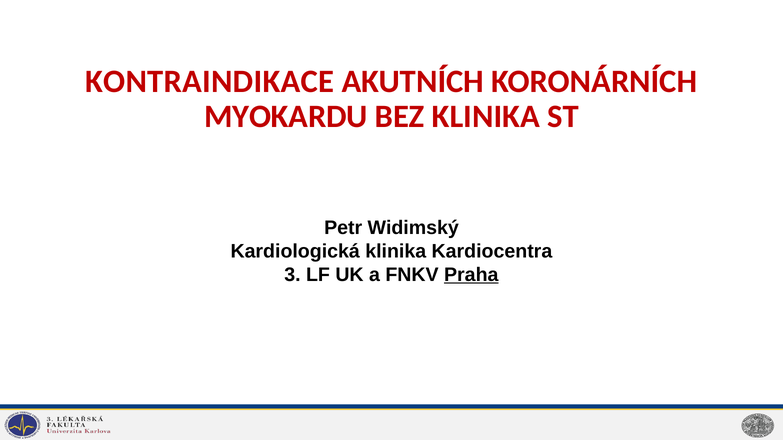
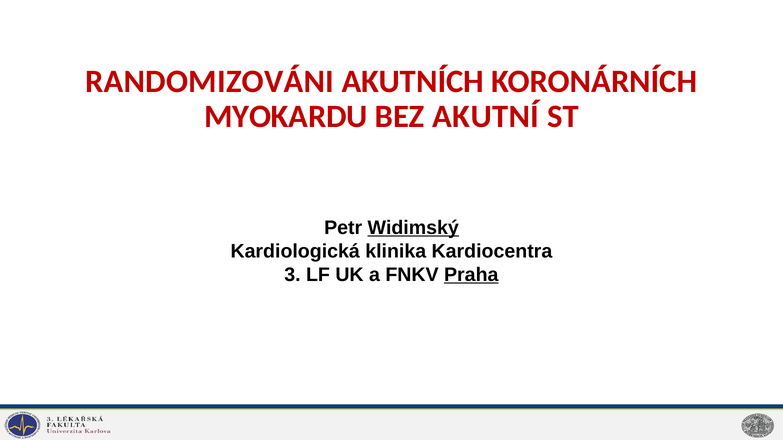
KONTRAINDIKACE: KONTRAINDIKACE -> RANDOMIZOVÁNI (210, 81)
BEZ KLINIKA: KLINIKA -> AKUTNÍ (486, 117)
Widimský underline: none -> present (413, 228)
